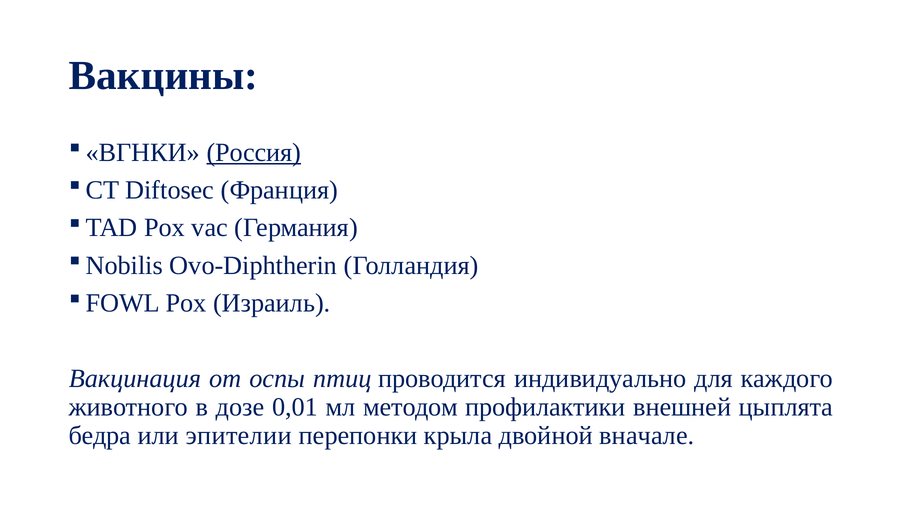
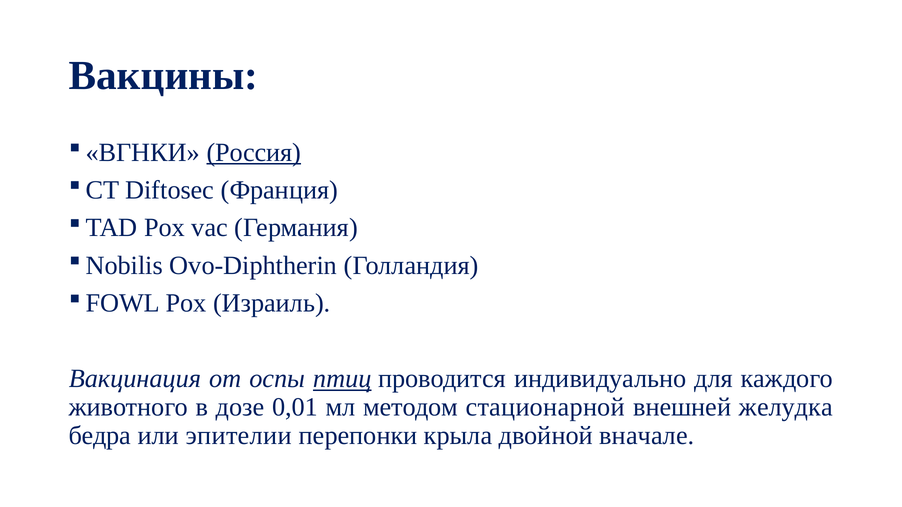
птиц underline: none -> present (342, 379)
профилактики: профилактики -> стационарной (545, 407)
цыплята: цыплята -> желудка (786, 407)
